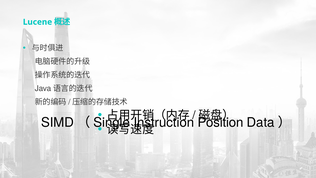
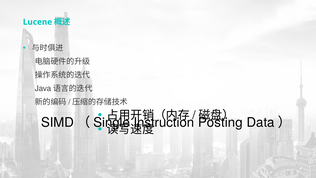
Position: Position -> Posting (220, 122)
